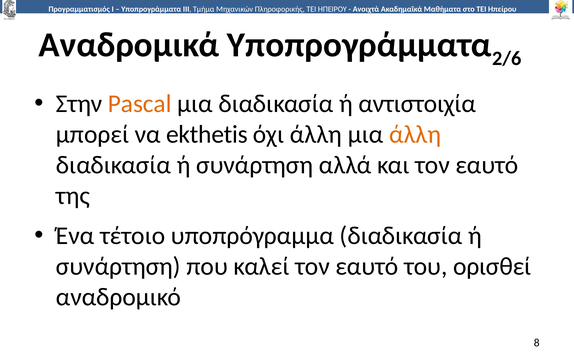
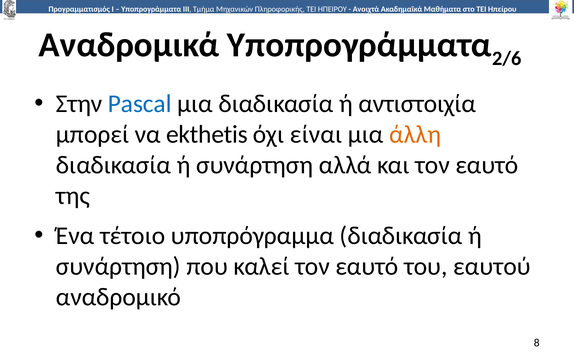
Pascal colour: orange -> blue (140, 104)
όχι άλλη: άλλη -> είναι (316, 134)
ορισθεί: ορισθεί -> εαυτού (492, 266)
